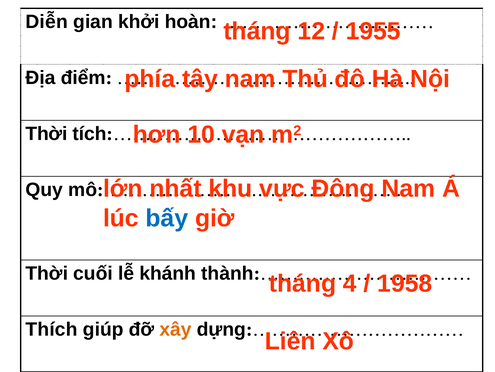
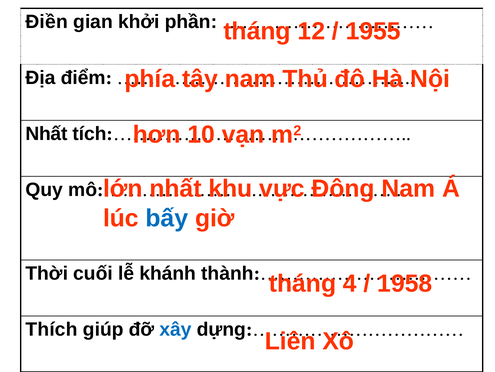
Diễn: Diễn -> Điền (47, 22)
hoàn: hoàn -> phần (191, 22)
Thời: Thời -> Nhất (46, 134)
xây colour: orange -> blue (176, 329)
